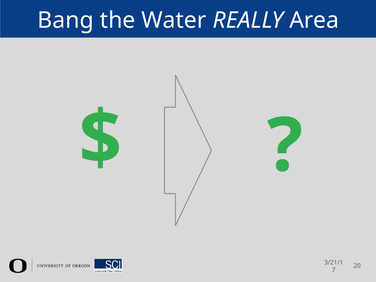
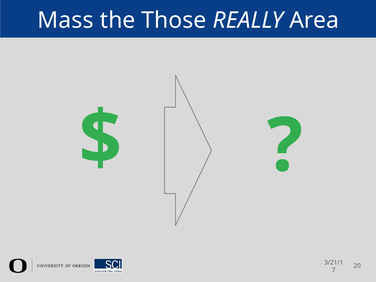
Bang: Bang -> Mass (66, 20)
Water: Water -> Those (174, 20)
